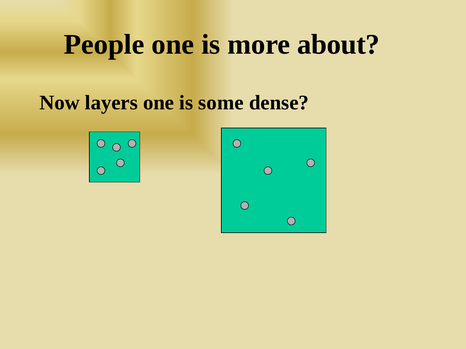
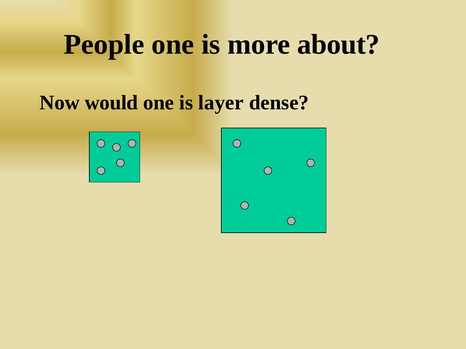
layers: layers -> would (112, 103)
some: some -> layer (221, 103)
